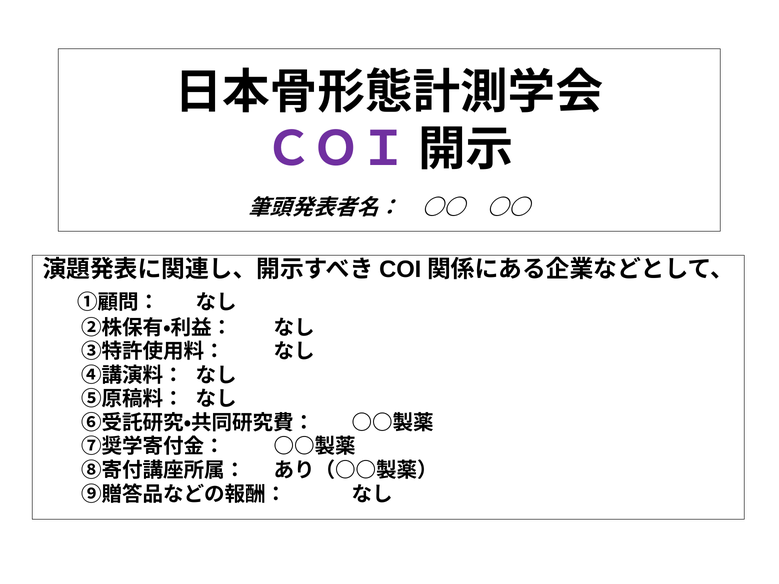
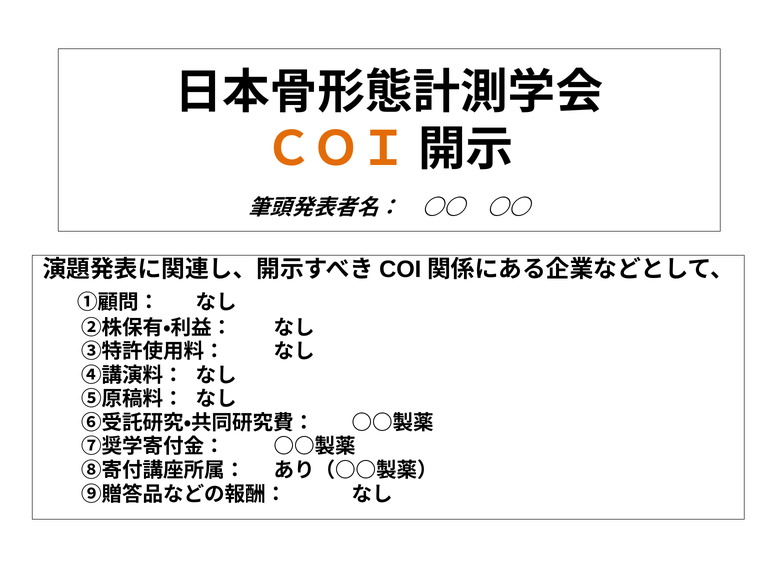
ＣＯＩ colour: purple -> orange (336, 150)
